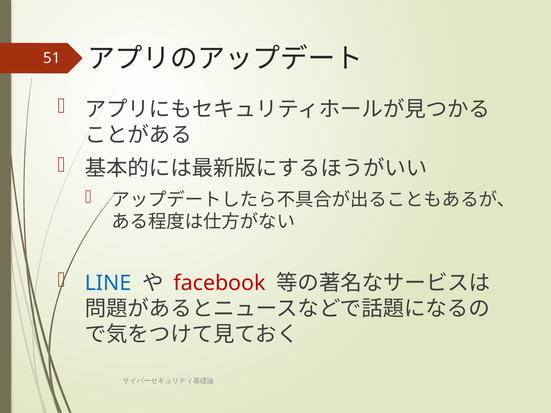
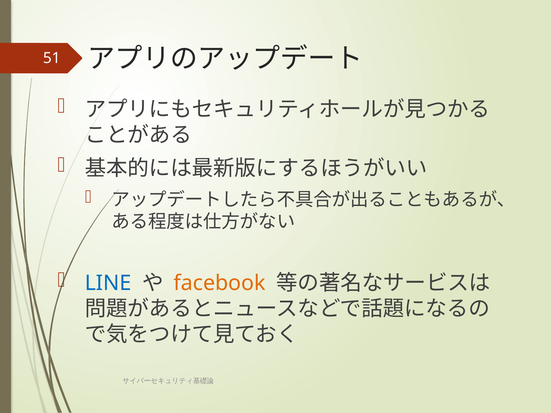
facebook colour: red -> orange (219, 283)
